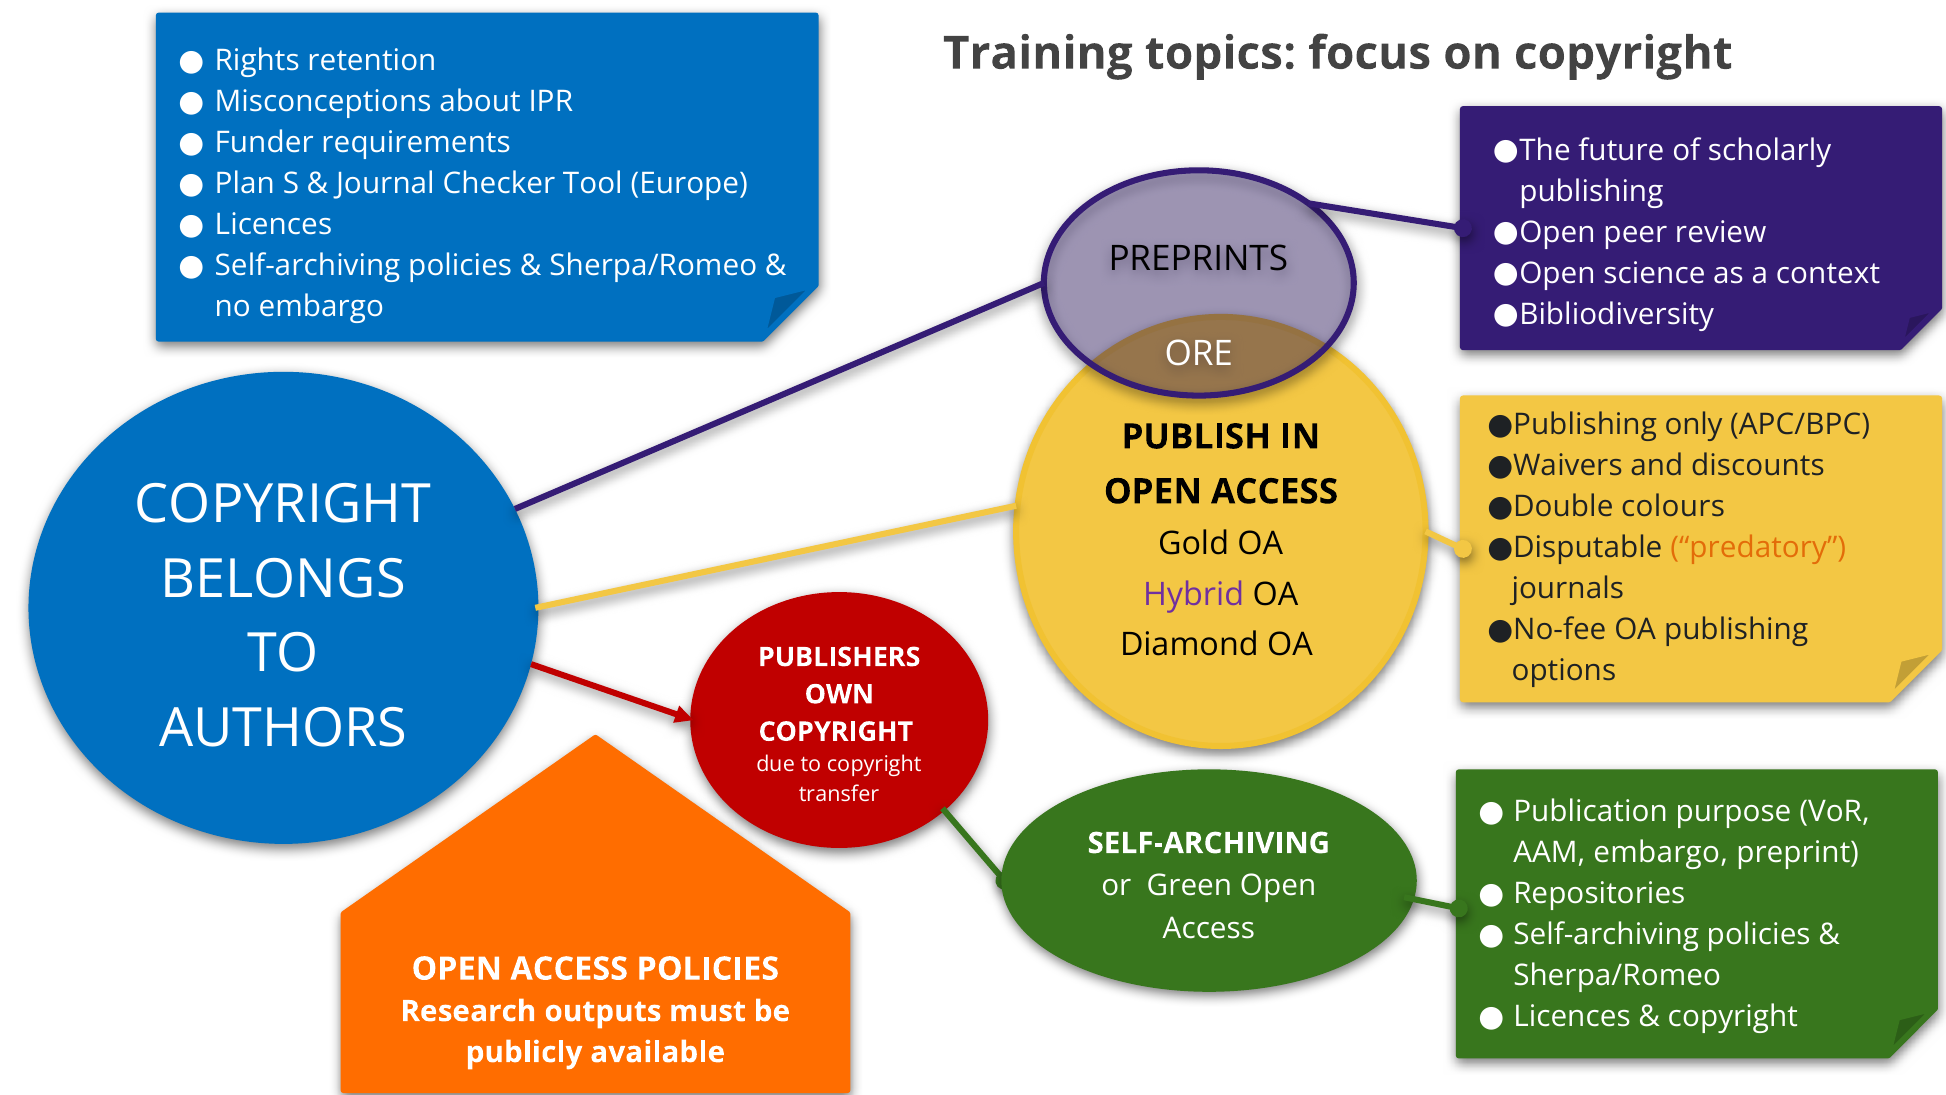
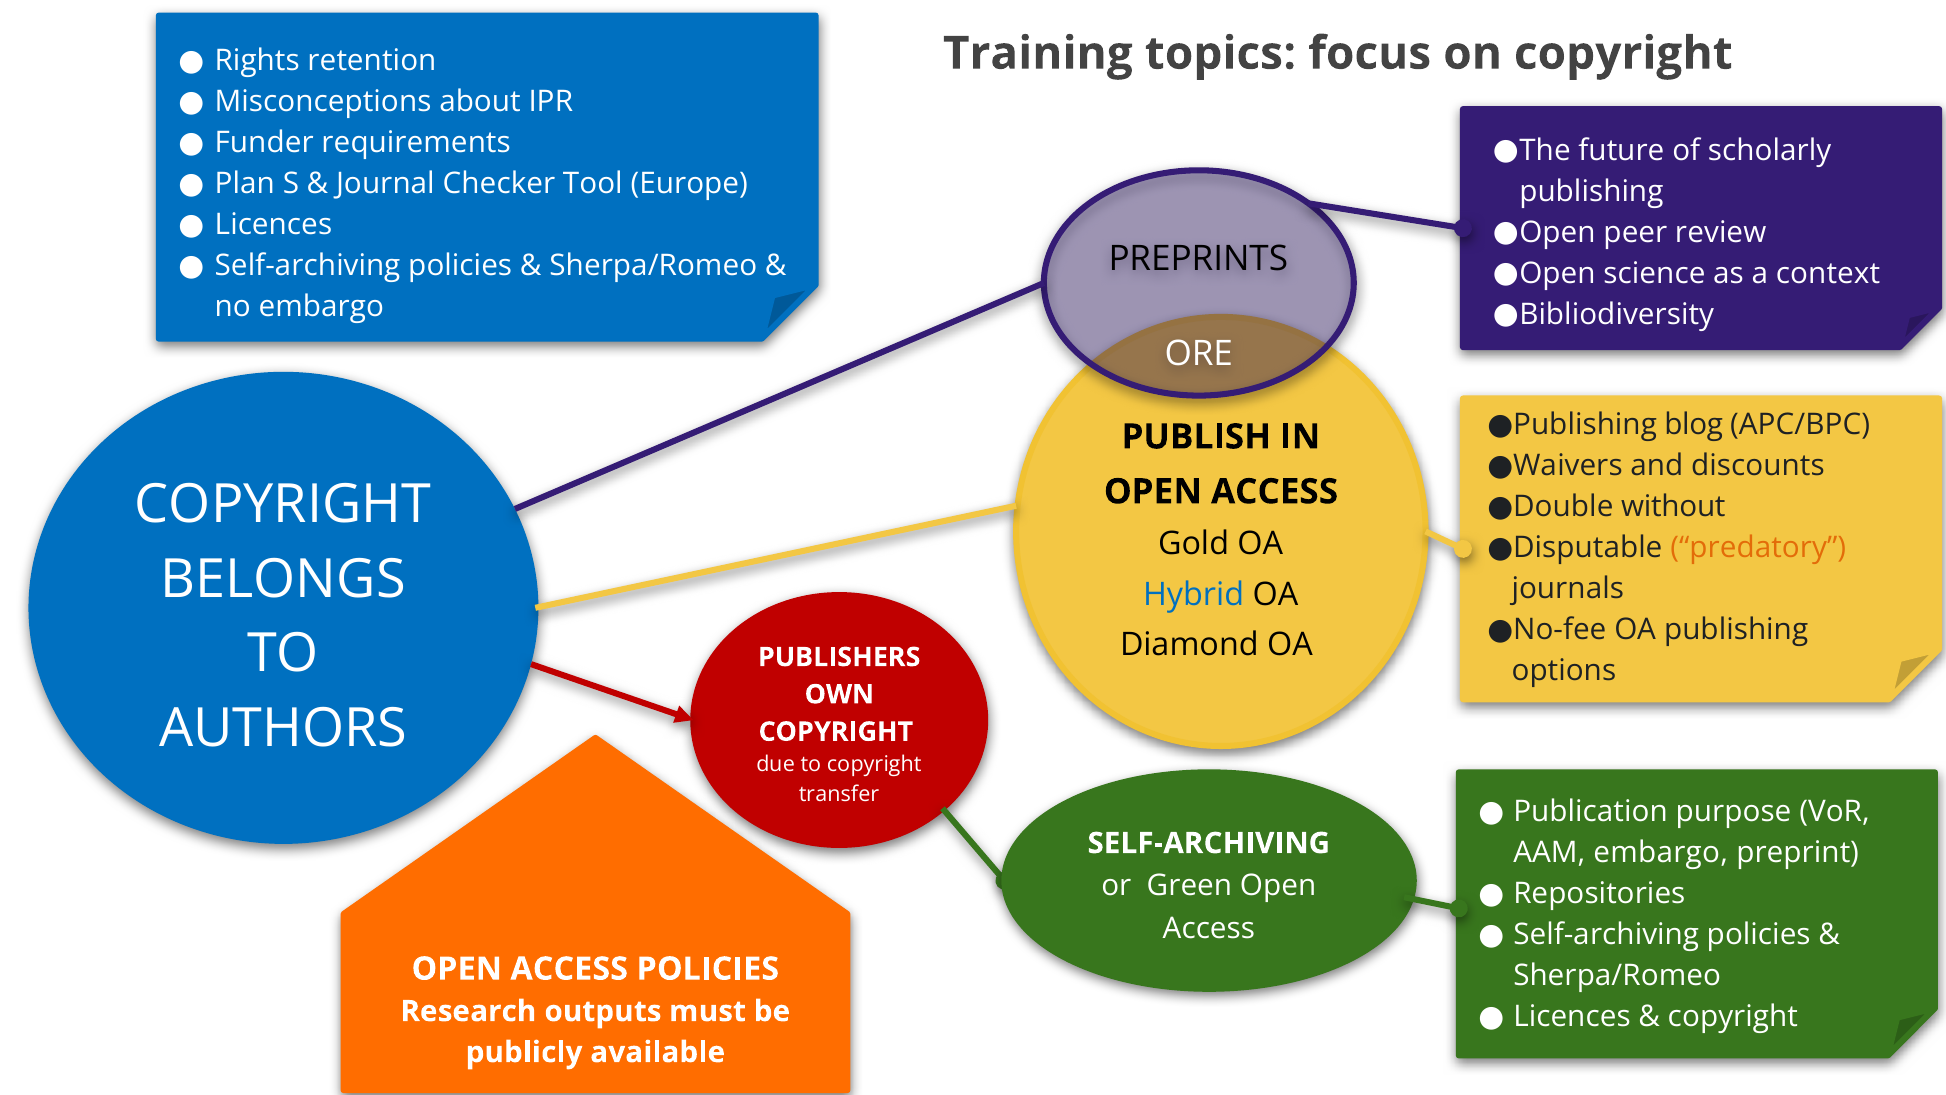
only: only -> blog (1694, 425)
colours: colours -> without (1673, 507)
Hybrid colour: purple -> blue (1194, 594)
